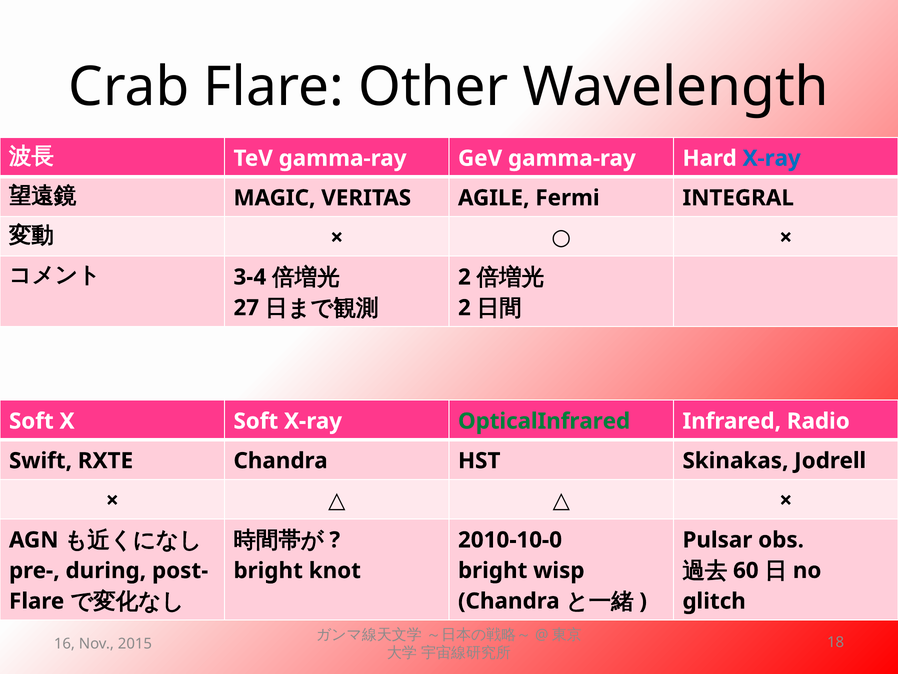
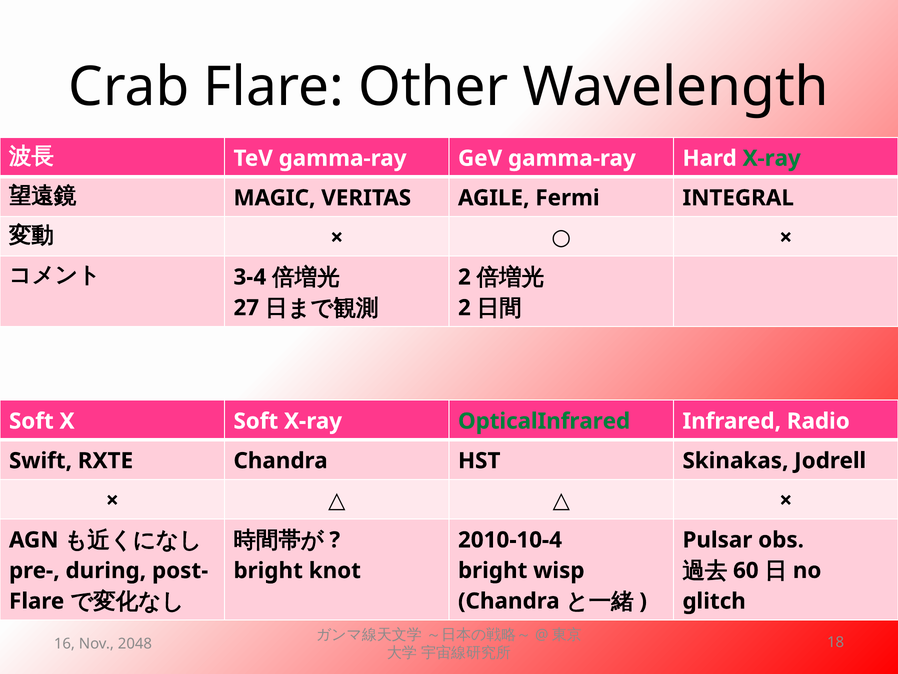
X-ray colour: blue -> green (772, 158)
2010-10-0: 2010-10-0 -> 2010-10-4 (510, 540)
2015: 2015 -> 2048 (135, 643)
